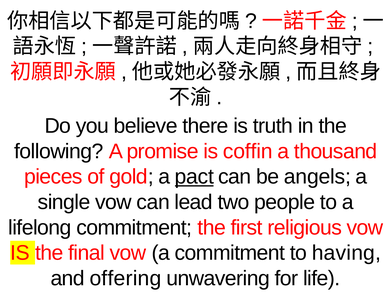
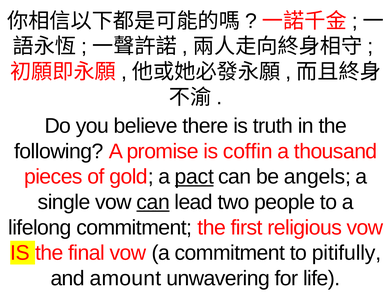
can underline: none -> present (153, 202)
having: having -> pitifully (347, 253)
offering: offering -> amount (125, 279)
